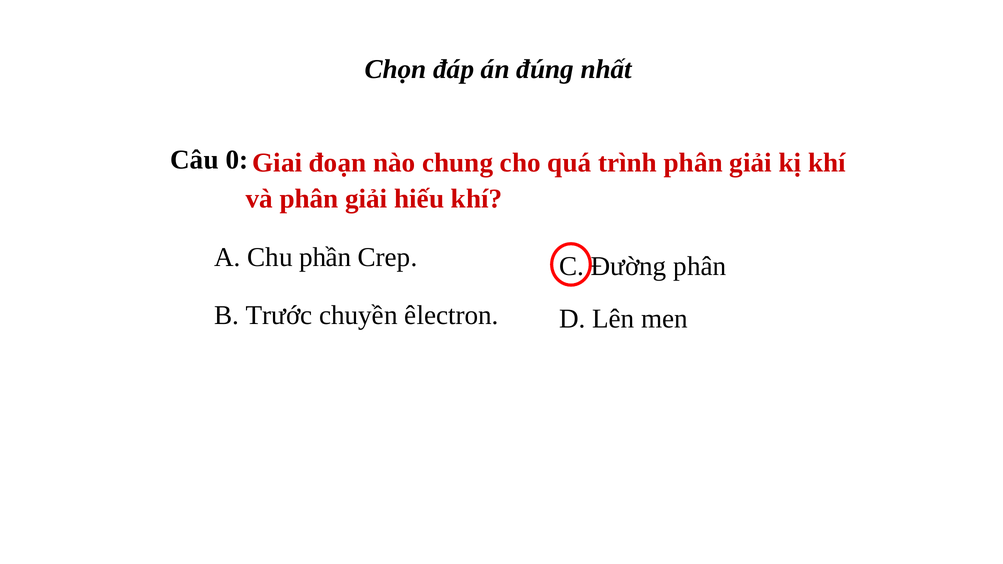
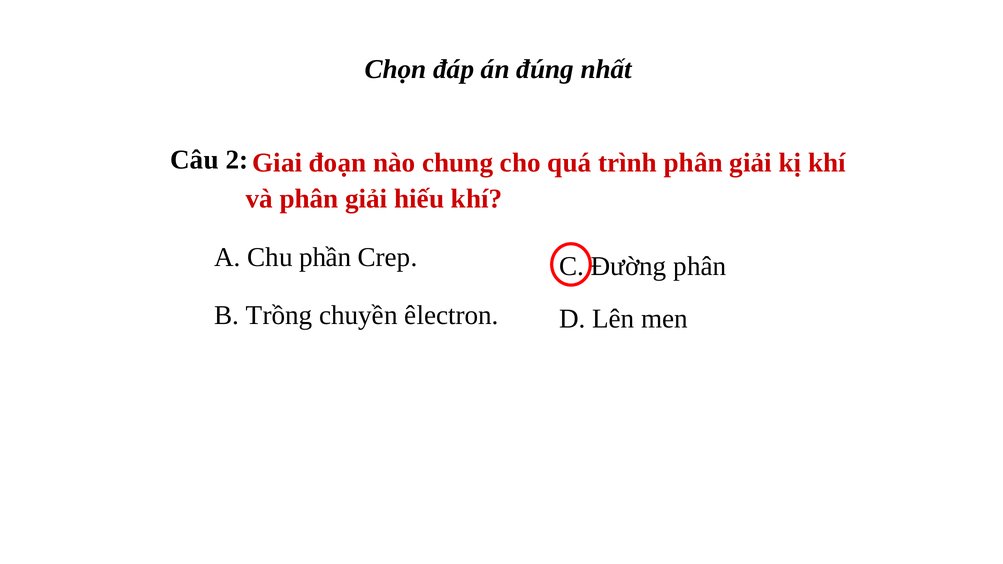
0: 0 -> 2 (237, 160)
Trước: Trước -> Trồng (279, 315)
